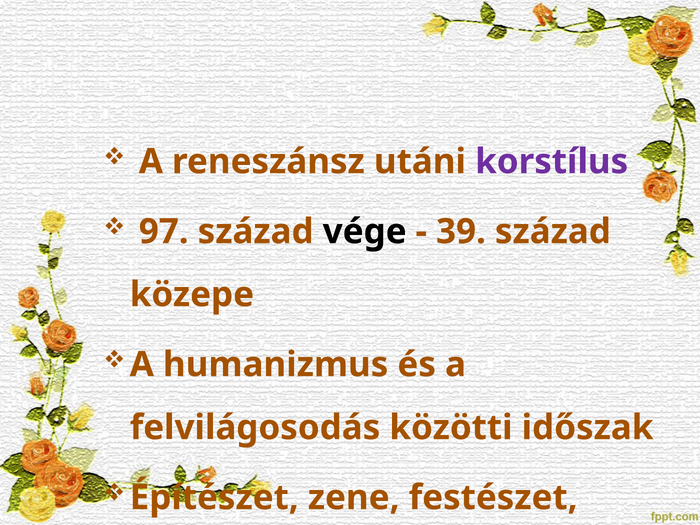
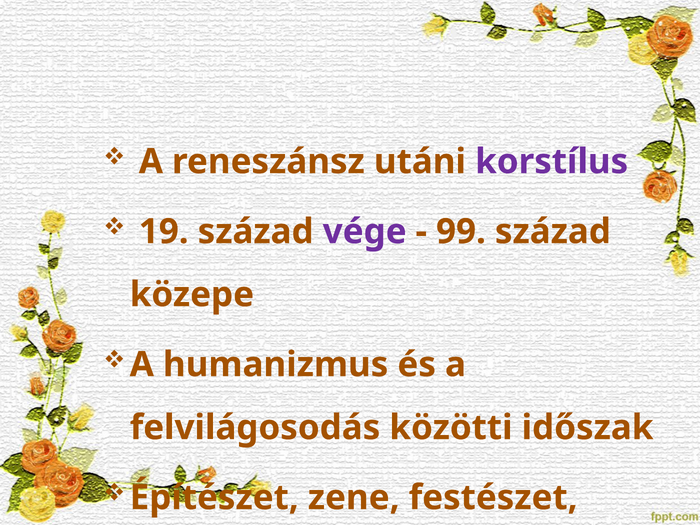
97: 97 -> 19 (164, 232)
vége colour: black -> purple (365, 232)
39: 39 -> 99 (461, 232)
